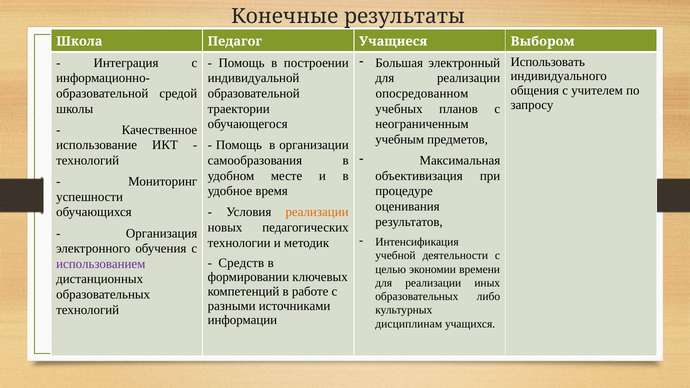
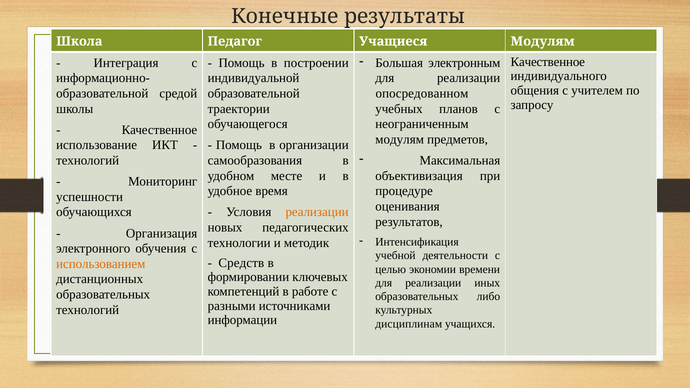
Учащиеся Выбором: Выбором -> Модулям (543, 41)
Использовать: Использовать -> Качественное (548, 62)
электронный: электронный -> электронным (464, 63)
учебным: учебным -> модулям (400, 140)
использованием colour: purple -> orange (101, 264)
